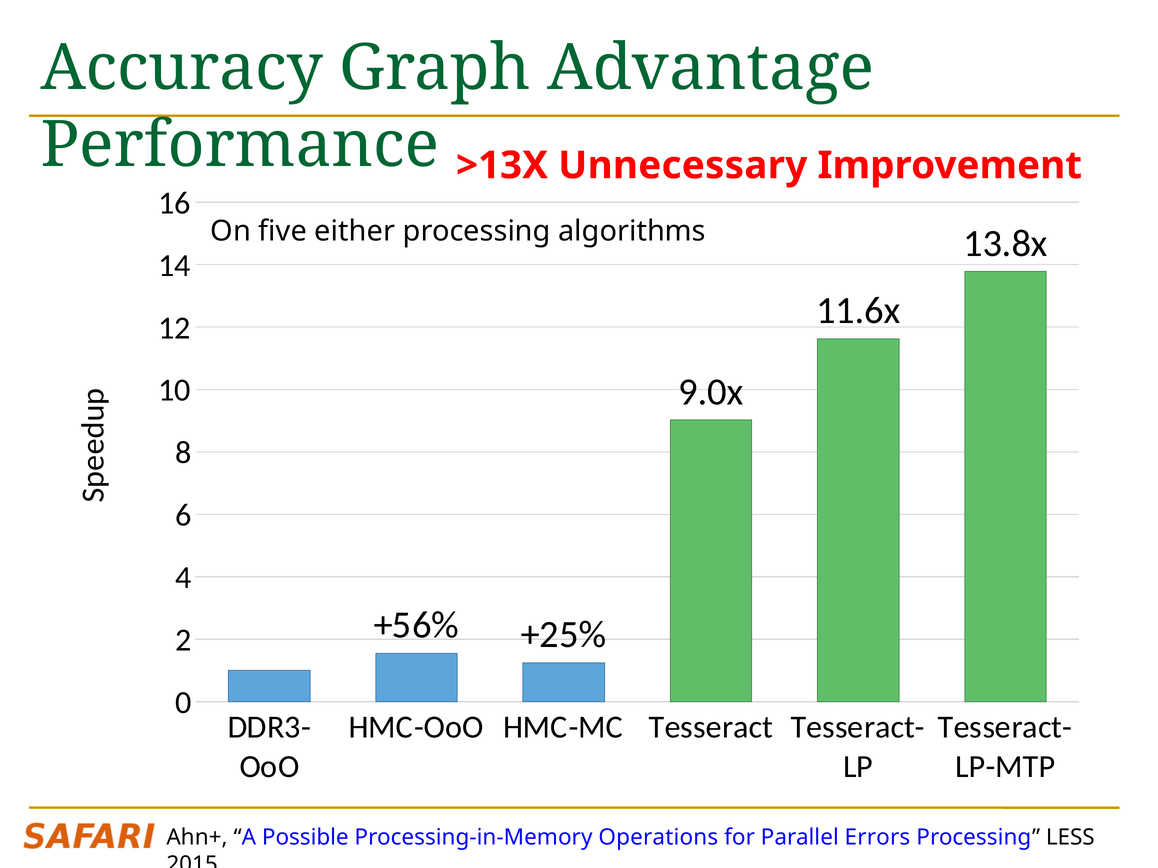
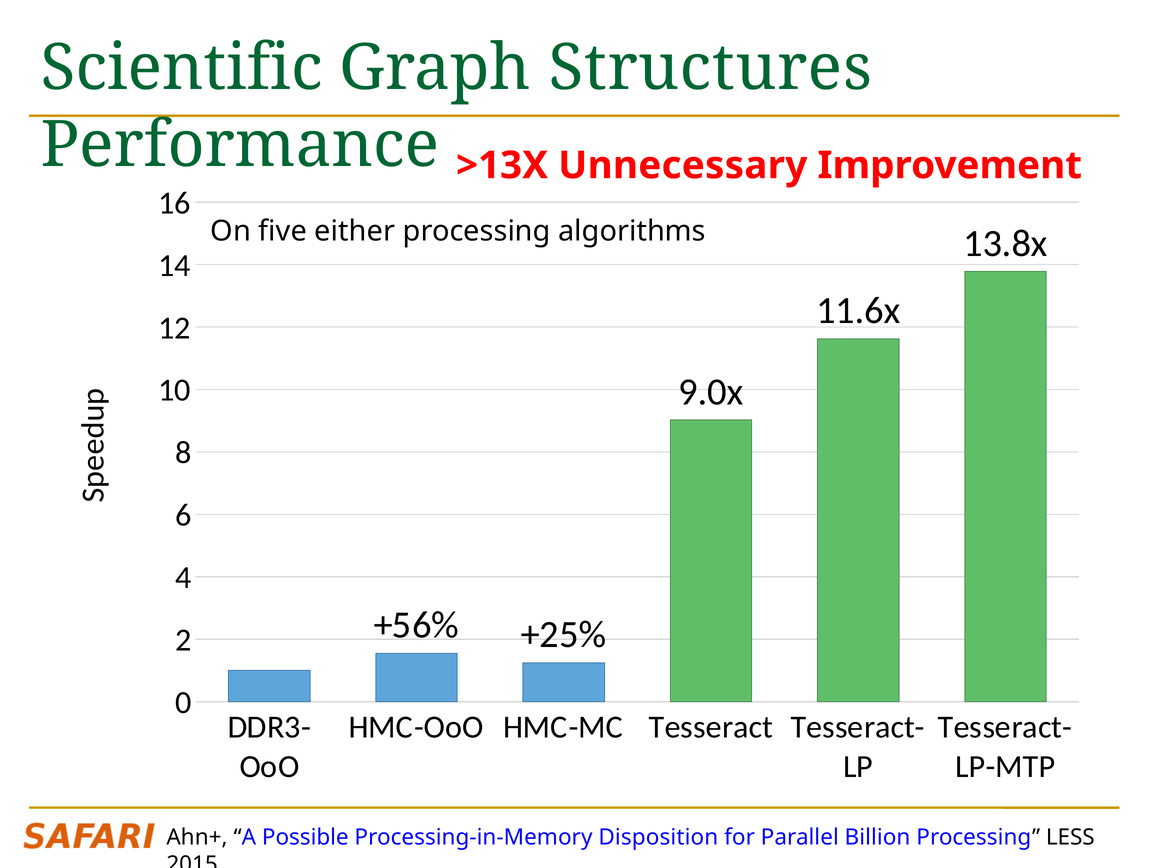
Accuracy: Accuracy -> Scientific (182, 68)
Advantage: Advantage -> Structures (710, 68)
Operations: Operations -> Disposition (658, 838)
Errors: Errors -> Billion (877, 838)
